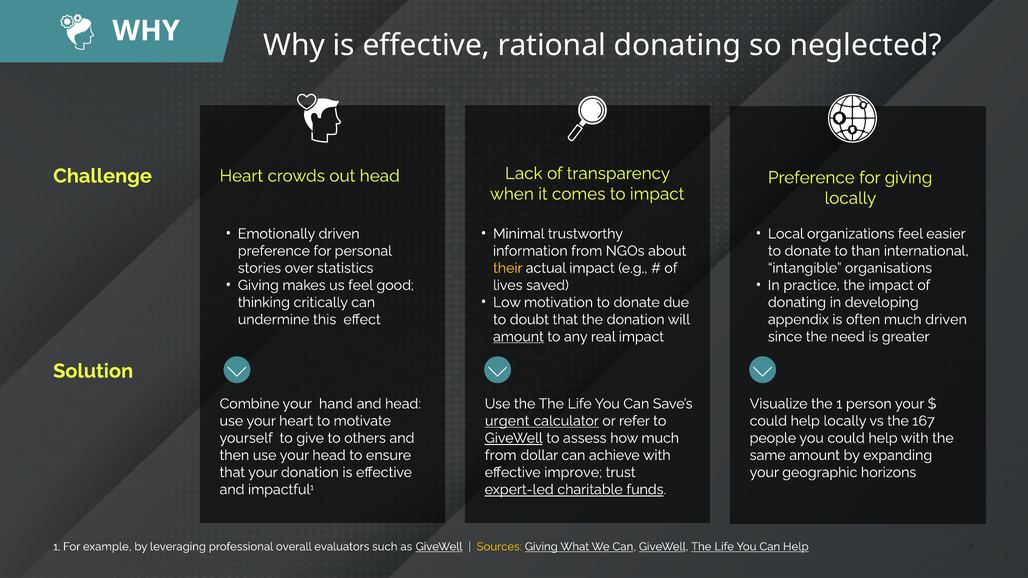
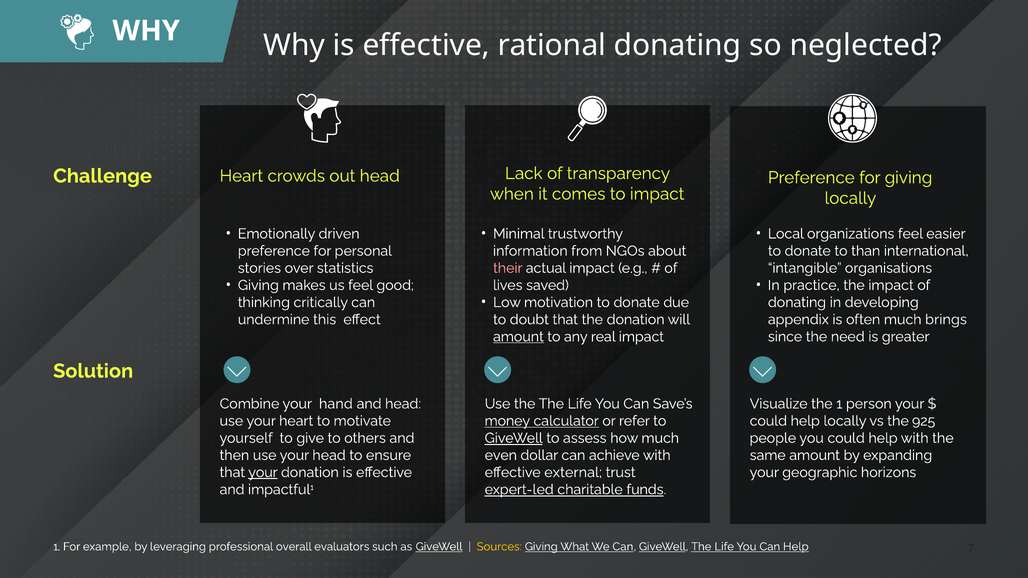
their colour: yellow -> pink (508, 268)
much driven: driven -> brings (946, 320)
urgent: urgent -> money (507, 421)
167: 167 -> 925 (924, 421)
from: from -> even (501, 455)
your underline: none -> present (263, 473)
improve: improve -> external (573, 473)
